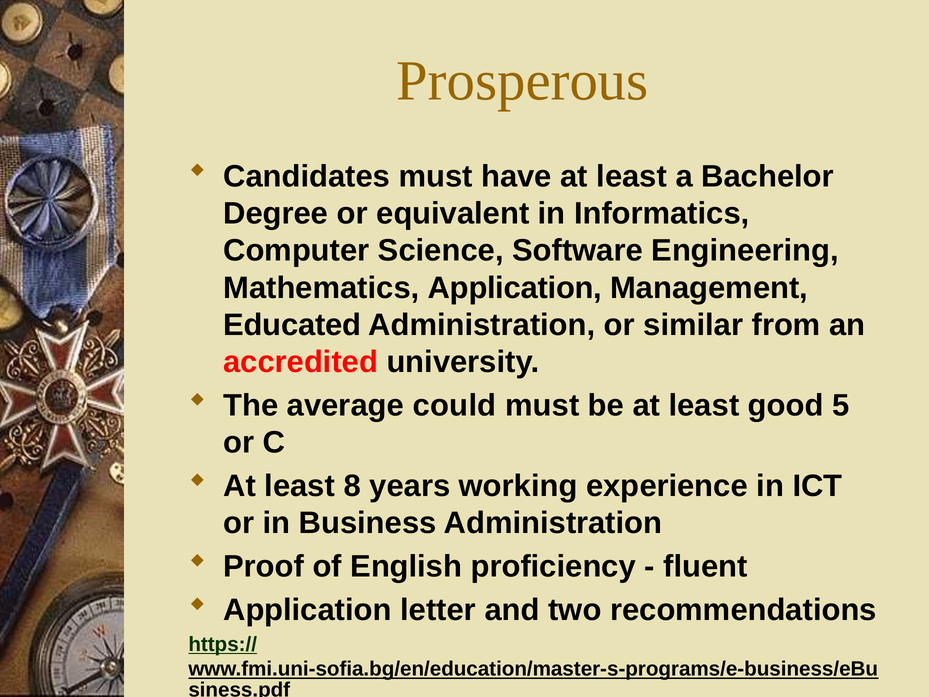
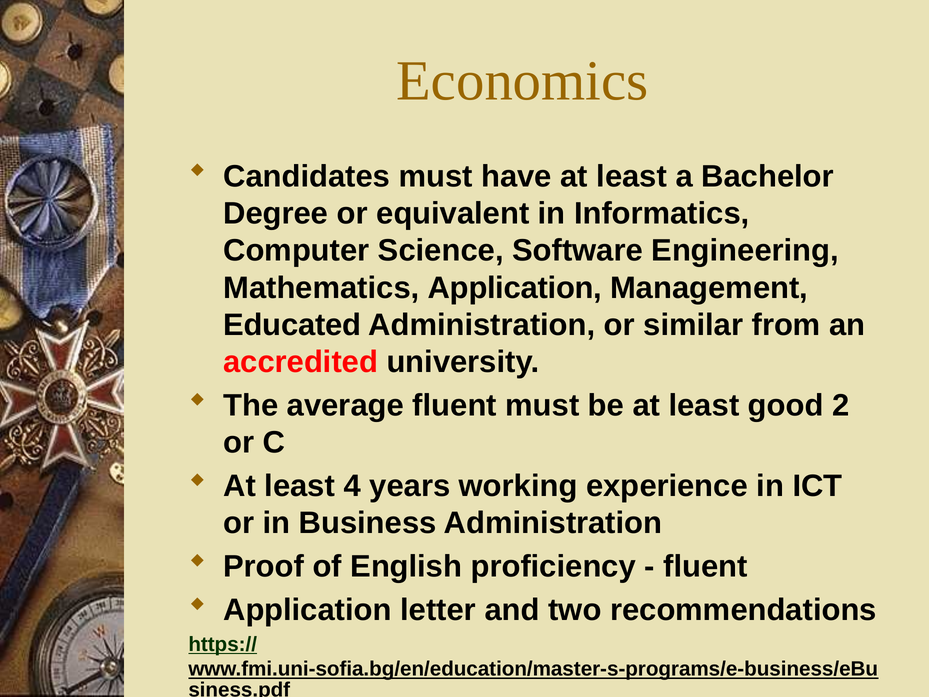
Prosperous: Prosperous -> Economics (522, 81)
average could: could -> fluent (455, 405)
5: 5 -> 2 (841, 405)
8: 8 -> 4 (352, 486)
